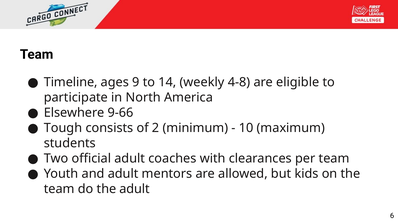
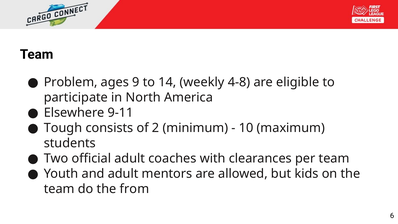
Timeline: Timeline -> Problem (71, 82)
9-66: 9-66 -> 9-11 (121, 113)
the adult: adult -> from (134, 189)
